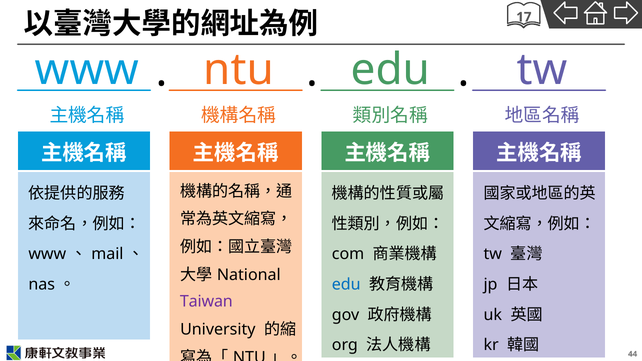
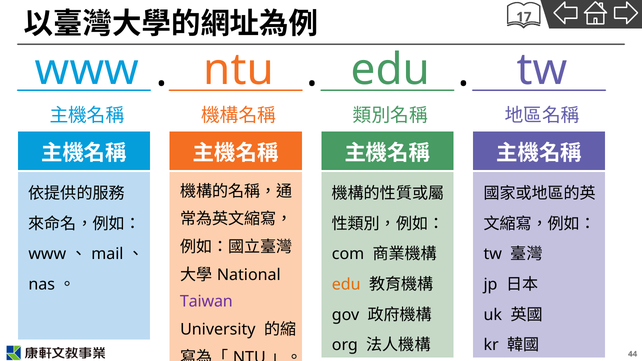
edu colour: blue -> orange (346, 285)
